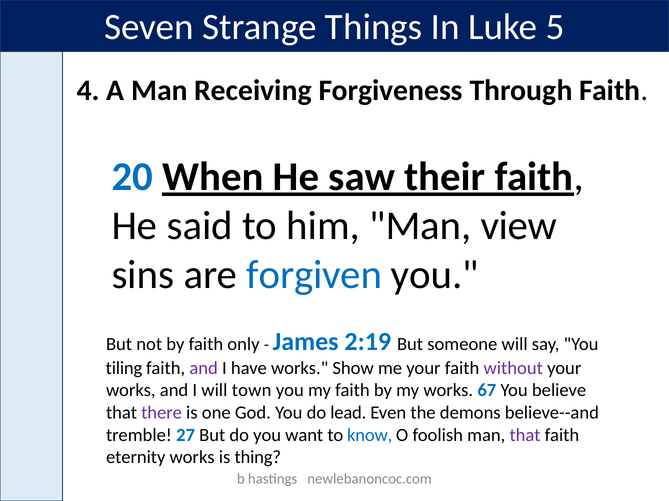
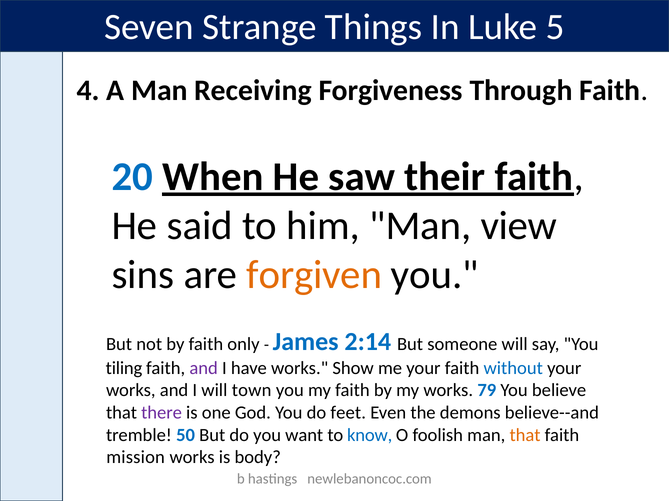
forgiven colour: blue -> orange (314, 275)
2:19: 2:19 -> 2:14 (368, 342)
without colour: purple -> blue (513, 369)
67: 67 -> 79 (487, 391)
lead: lead -> feet (348, 413)
27: 27 -> 50 (186, 436)
that colour: purple -> orange (525, 436)
eternity: eternity -> mission (136, 458)
thing: thing -> body (258, 458)
